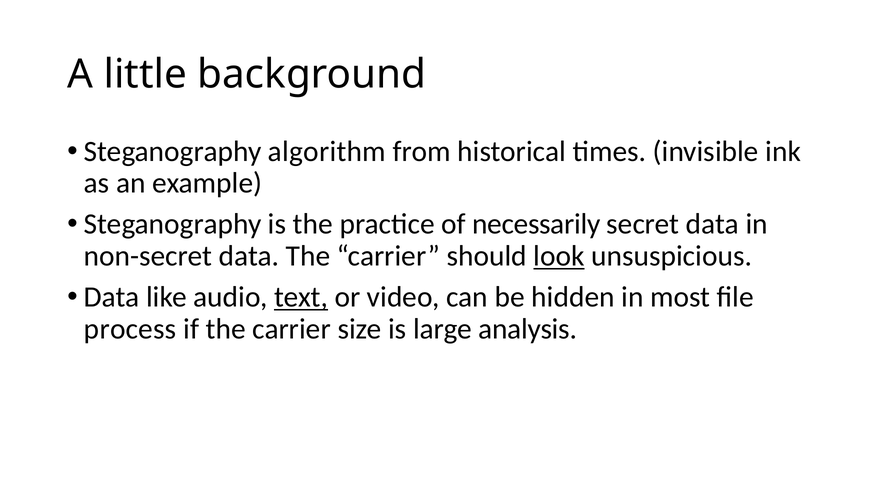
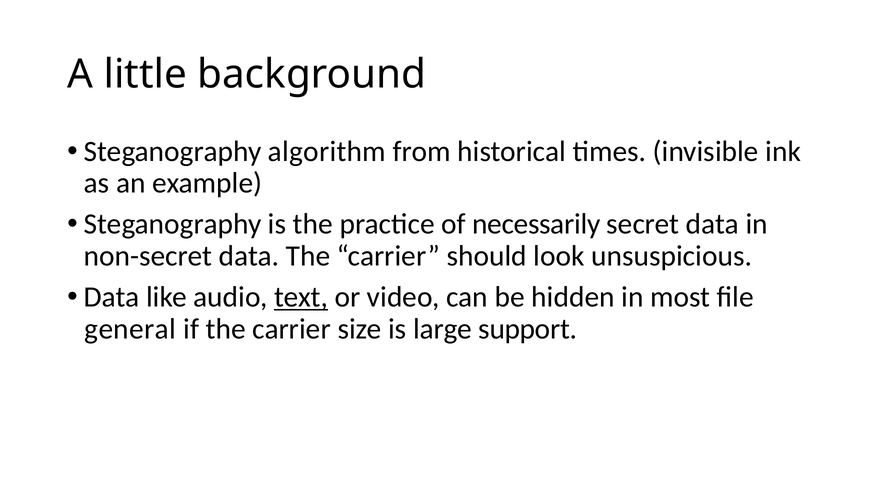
look underline: present -> none (559, 256)
process: process -> general (130, 329)
analysis: analysis -> support (528, 329)
